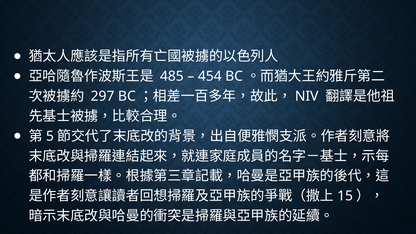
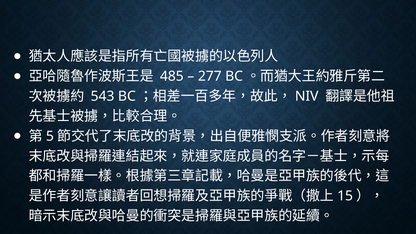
454: 454 -> 277 (210, 76)
297: 297 -> 543 (102, 96)
